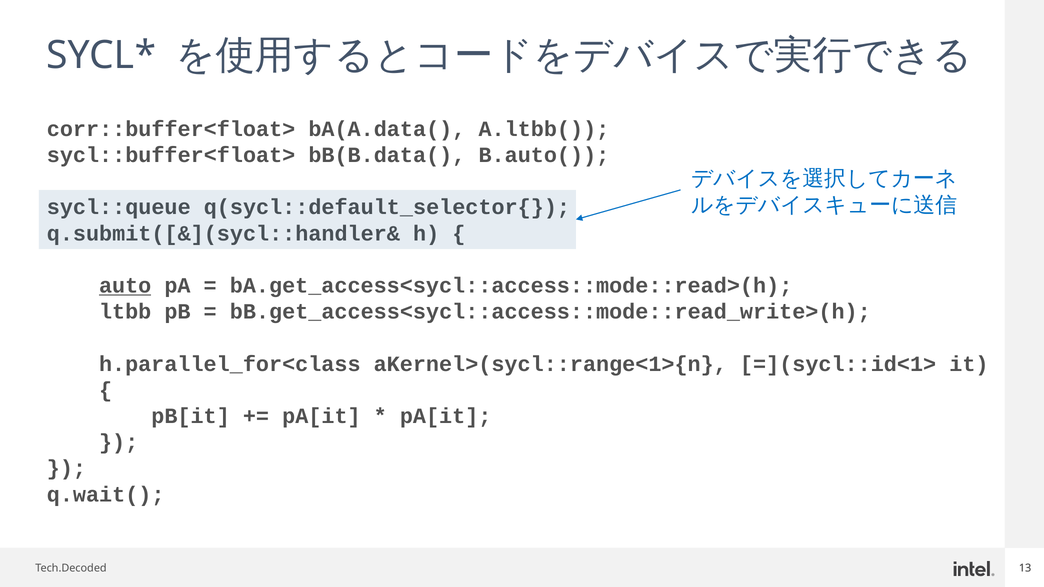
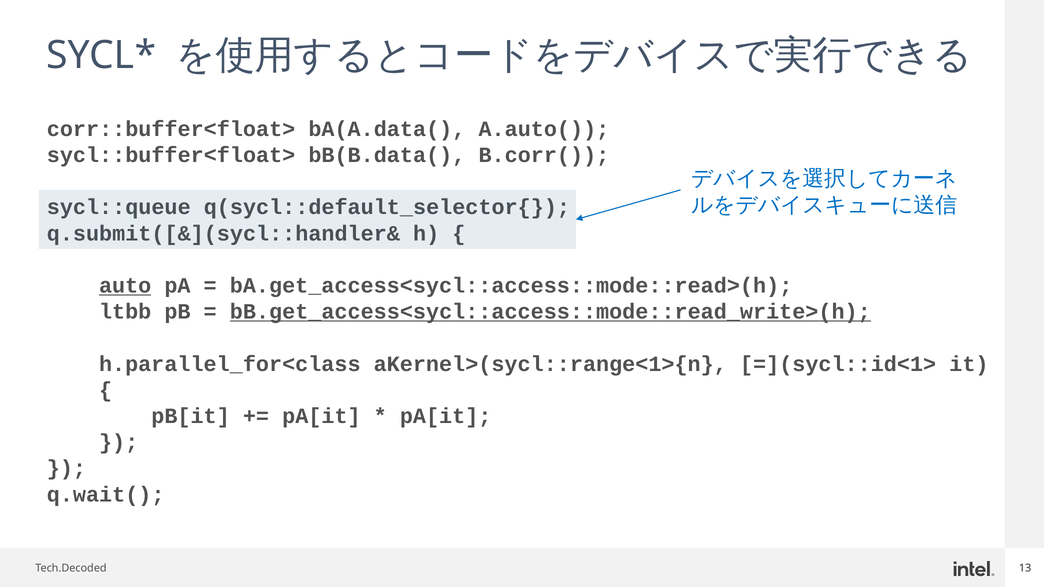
A.ltbb(: A.ltbb( -> A.auto( (544, 129)
B.auto(: B.auto( -> B.corr( (544, 155)
bB.get_access<sycl::access::mode::read_write>(h underline: none -> present (550, 312)
